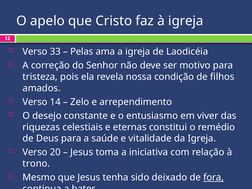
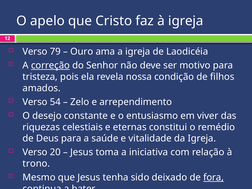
33: 33 -> 79 (55, 52)
Pelas: Pelas -> Ouro (82, 52)
correção underline: none -> present (50, 65)
14: 14 -> 54 (55, 102)
